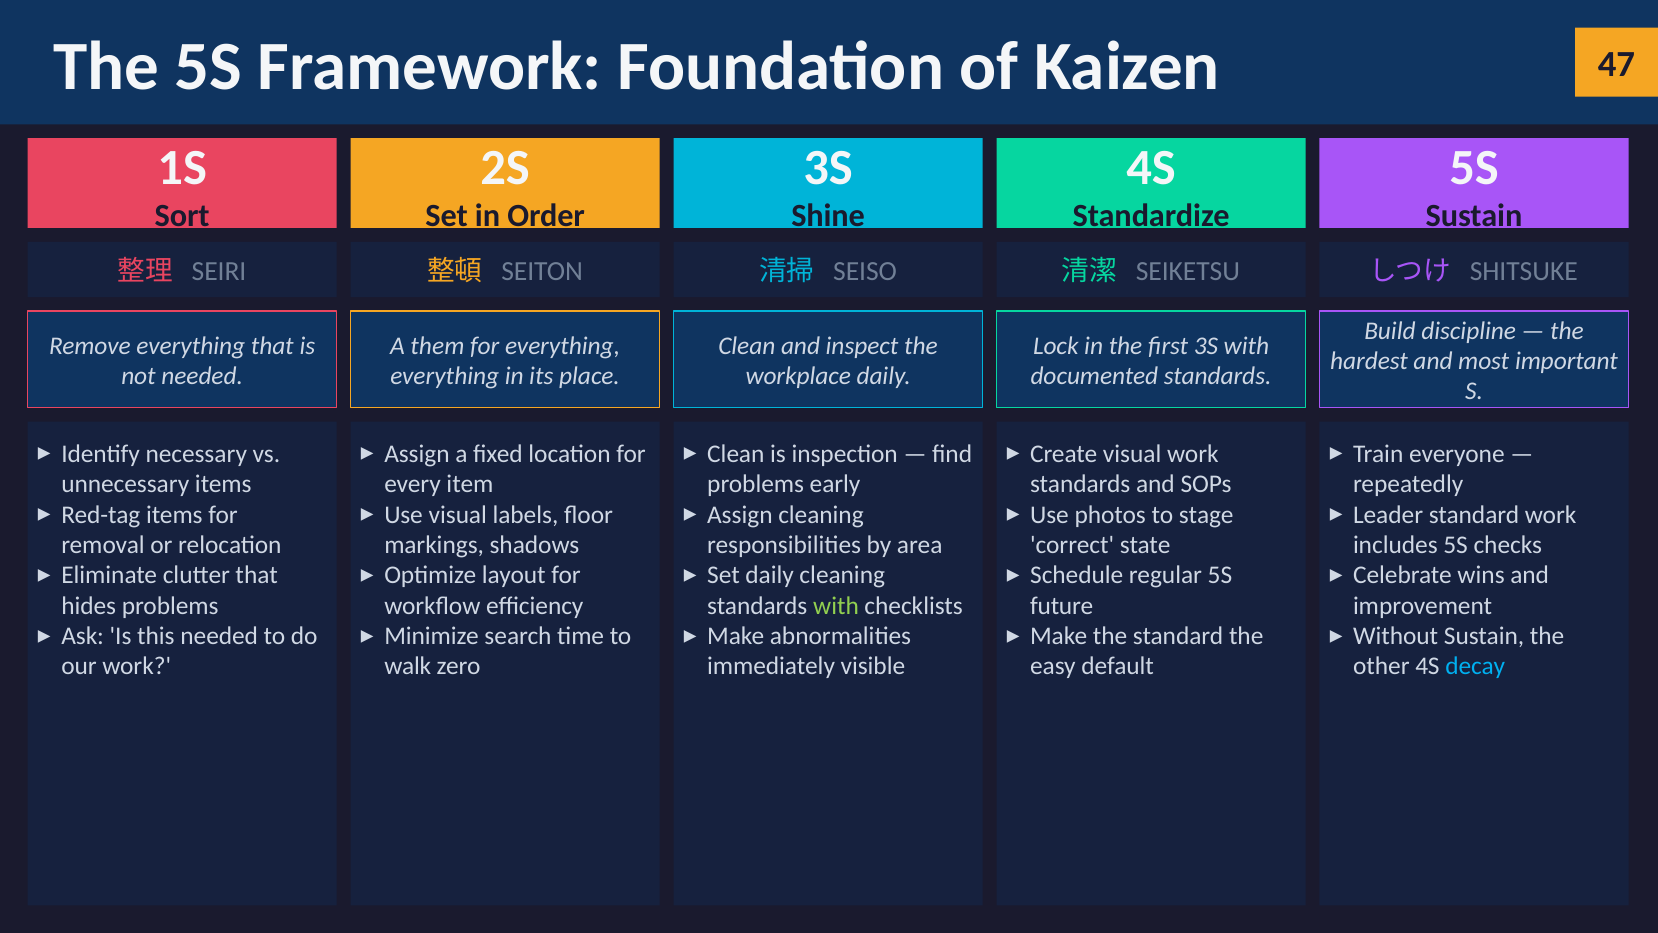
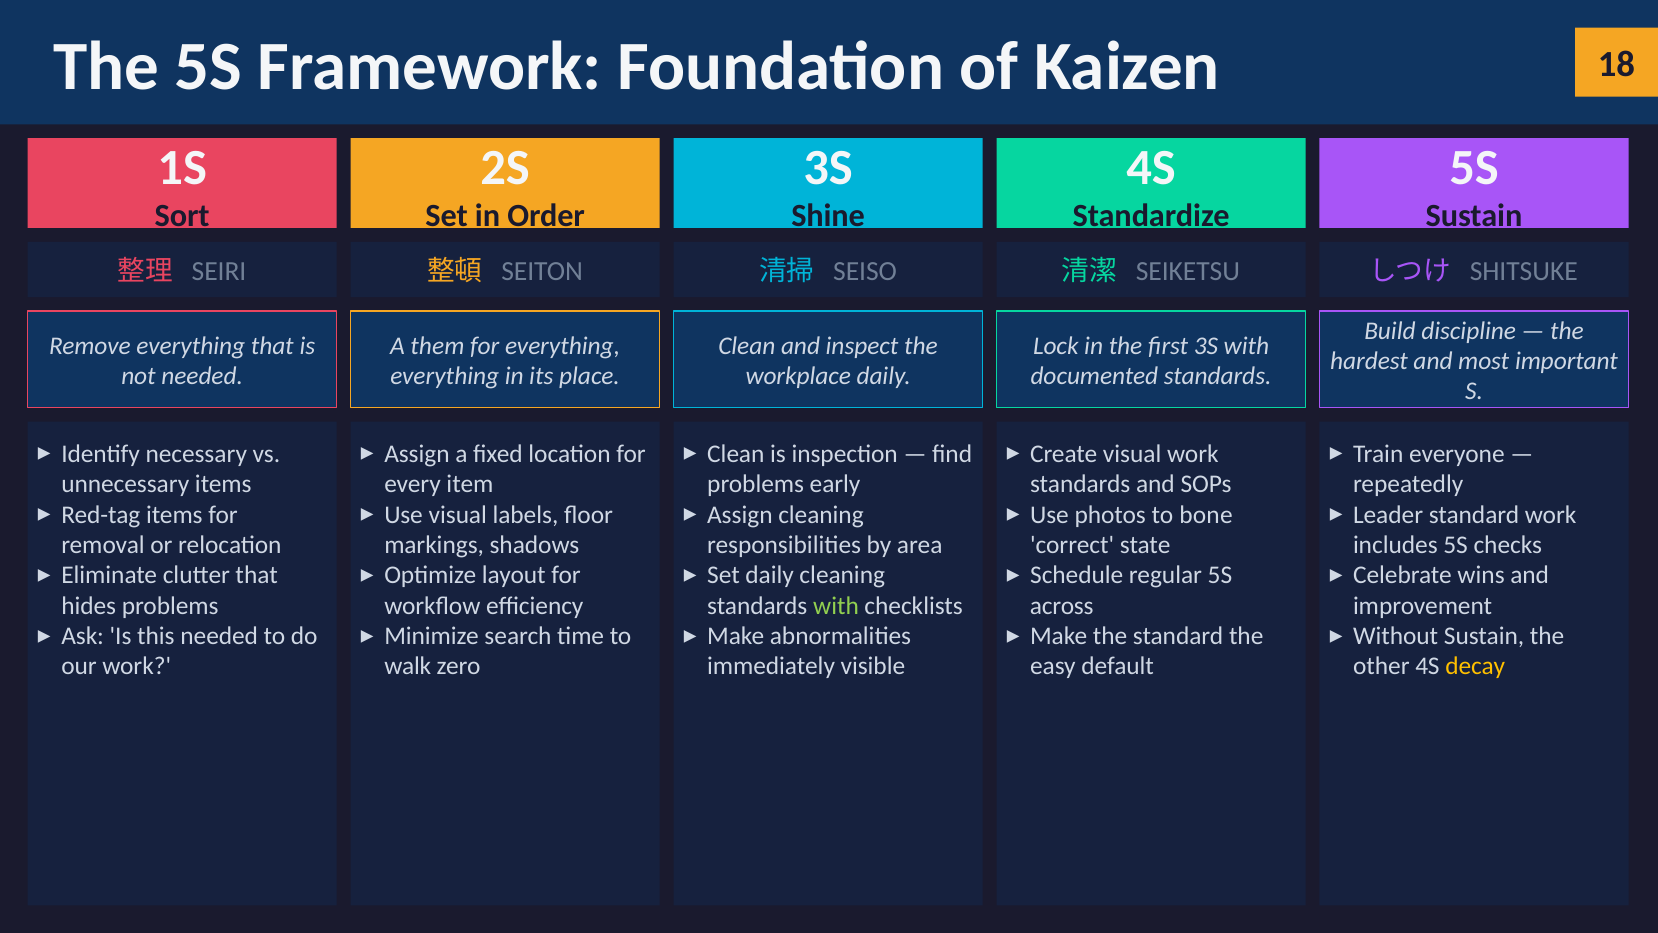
47: 47 -> 18 (1616, 65)
stage: stage -> bone (1206, 515)
future: future -> across (1062, 606)
decay colour: light blue -> yellow (1475, 666)
